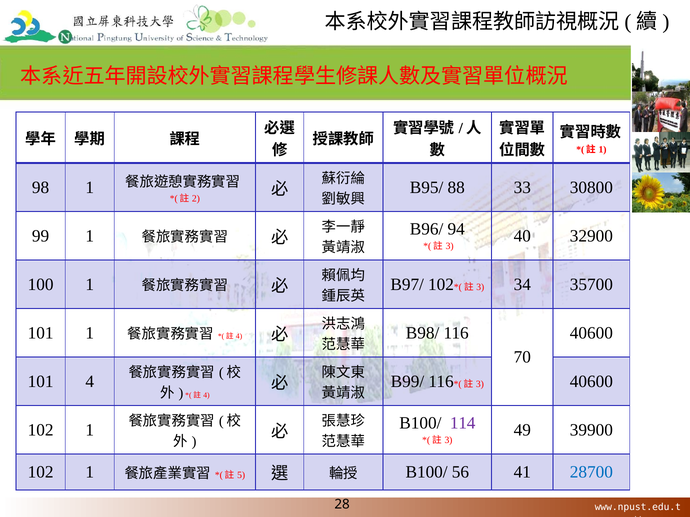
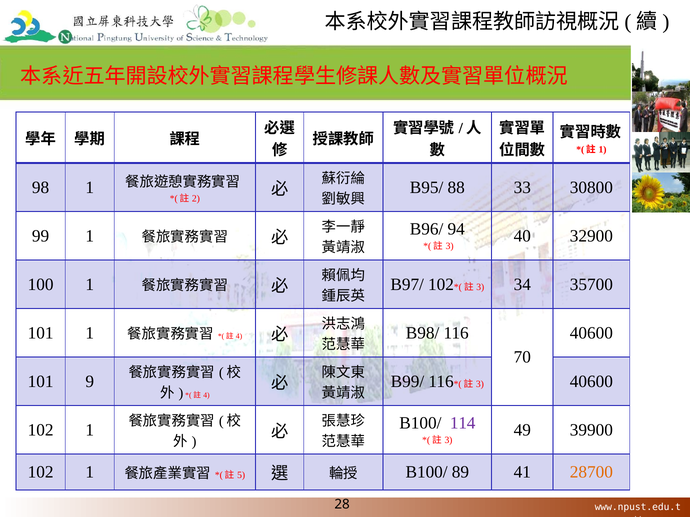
101 4: 4 -> 9 (90, 382)
56: 56 -> 89 (460, 473)
28700 colour: blue -> orange (591, 473)
